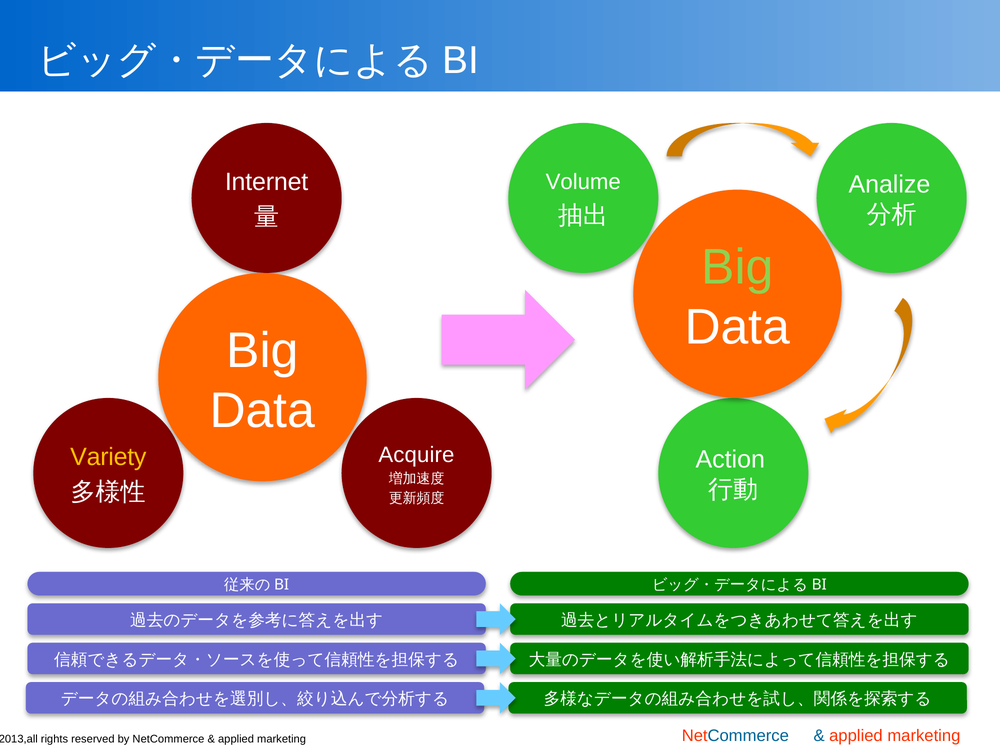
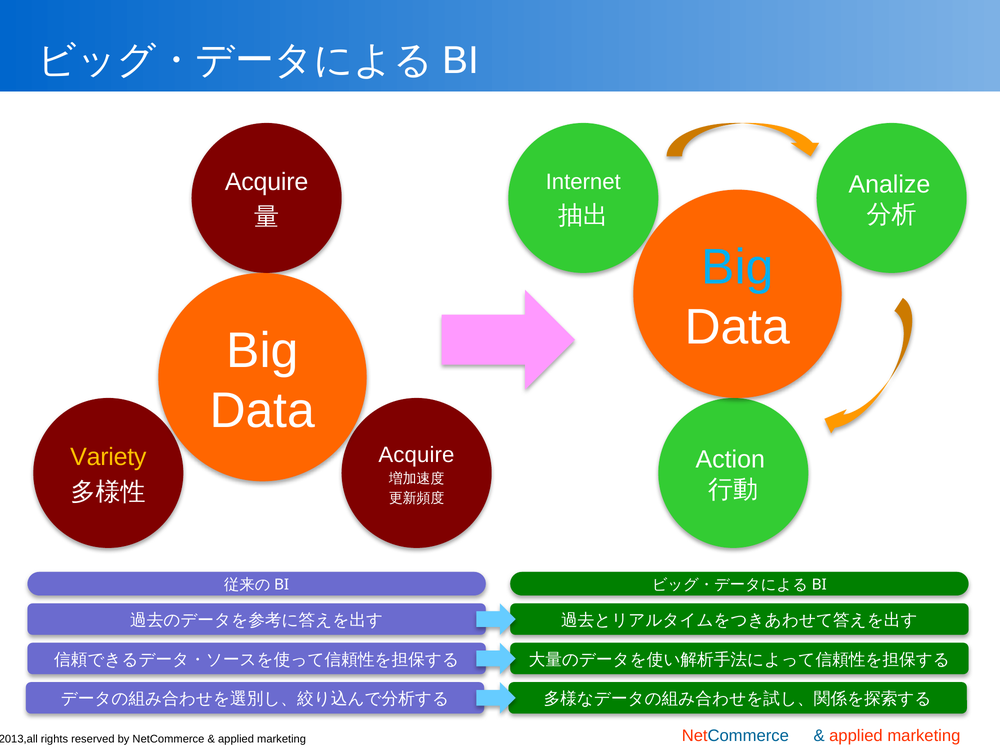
Internet: Internet -> Acquire (267, 182)
Volume: Volume -> Internet (583, 182)
Big colour: light green -> light blue (737, 267)
